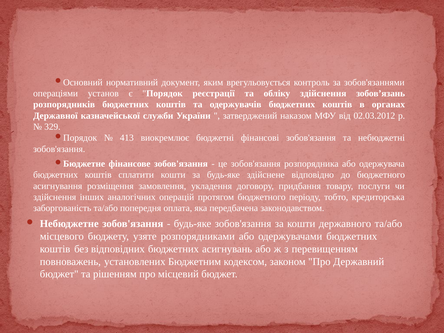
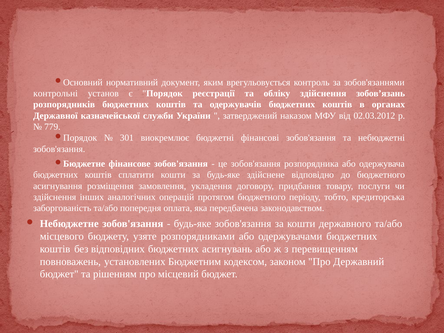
операціями: операціями -> контрольні (56, 93)
329: 329 -> 779 (52, 127)
413: 413 -> 301 (127, 138)
